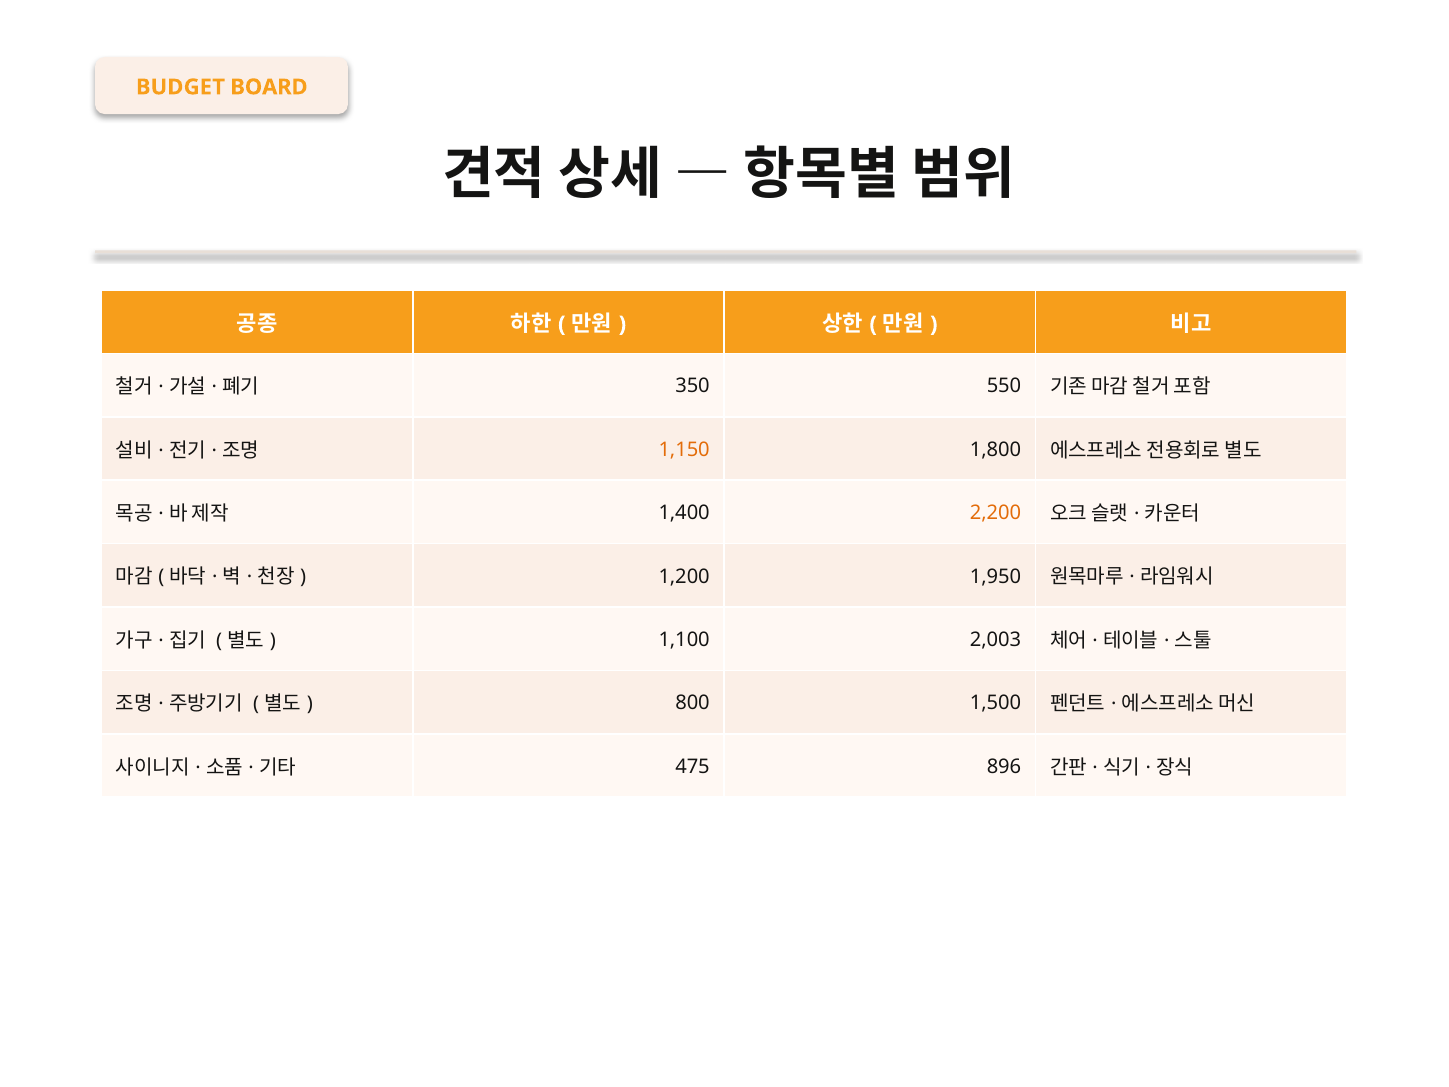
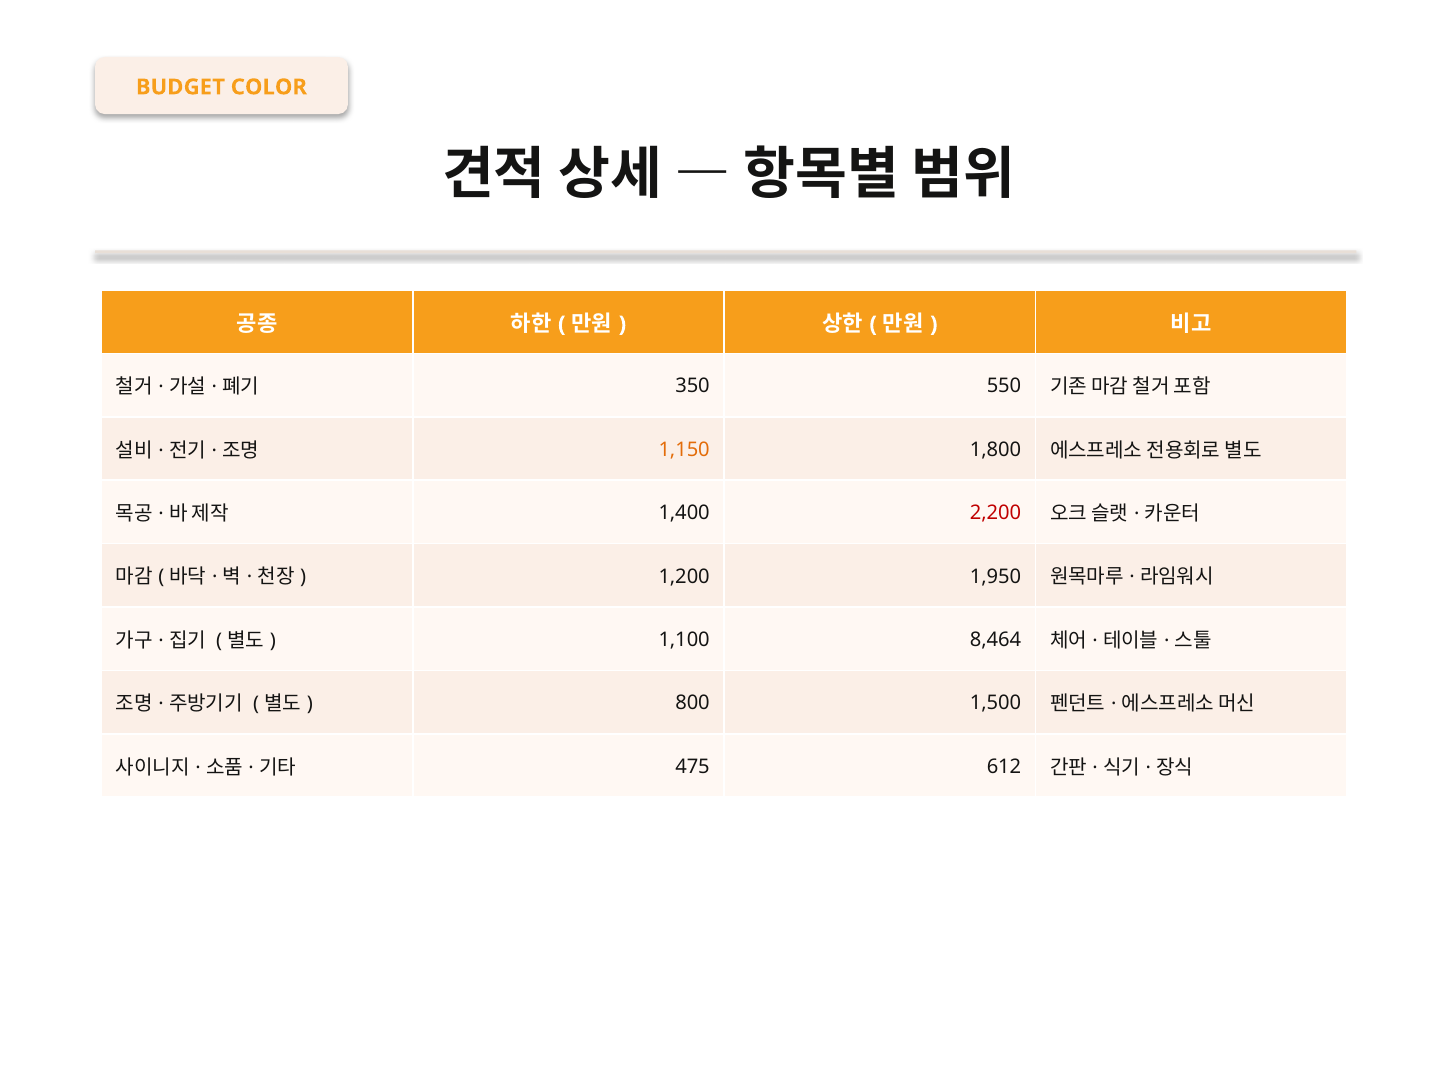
BOARD: BOARD -> COLOR (269, 87)
2,200 colour: orange -> red (996, 513)
2,003: 2,003 -> 8,464 (996, 640)
896: 896 -> 612 (1004, 767)
